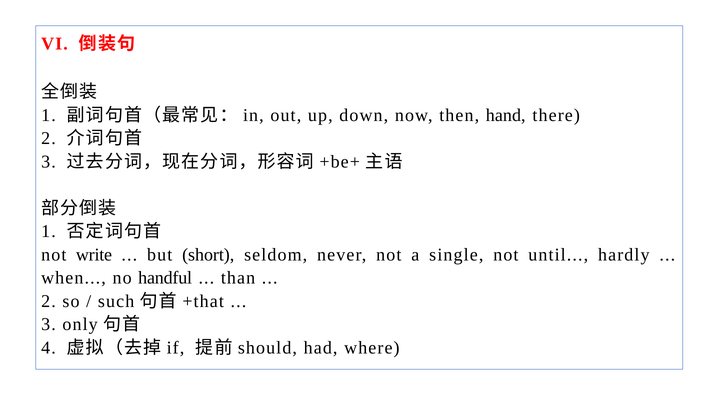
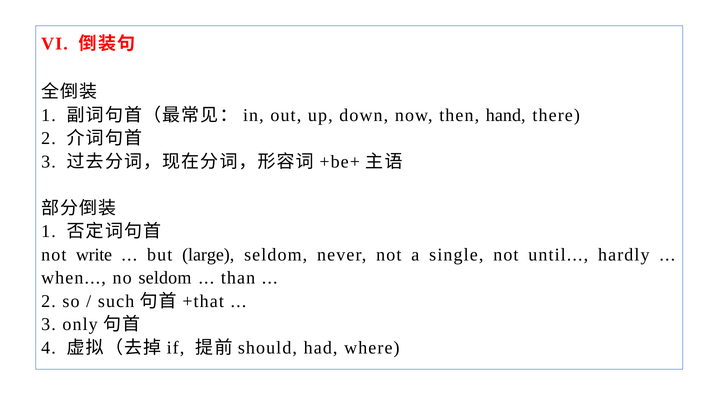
short: short -> large (208, 254)
no handful: handful -> seldom (165, 278)
